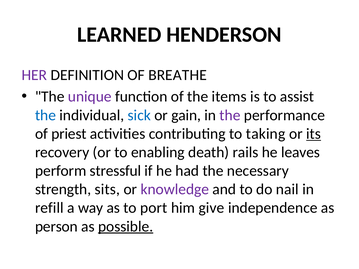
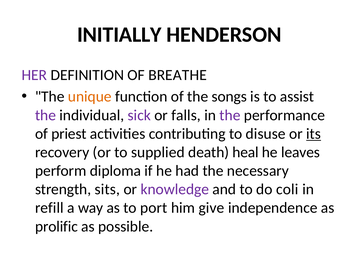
LEARNED: LEARNED -> INITIALLY (119, 35)
unique colour: purple -> orange (90, 97)
items: items -> songs (229, 97)
the colour: blue -> purple (45, 115)
sick colour: blue -> purple (139, 115)
gain: gain -> falls (186, 115)
taking: taking -> disuse (266, 134)
enabling: enabling -> supplied (158, 152)
rails: rails -> heal (246, 152)
stressful: stressful -> diploma (115, 171)
nail: nail -> coli (287, 190)
person: person -> prolific (56, 227)
possible underline: present -> none (126, 227)
